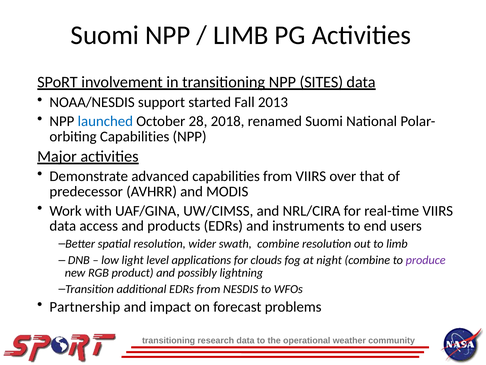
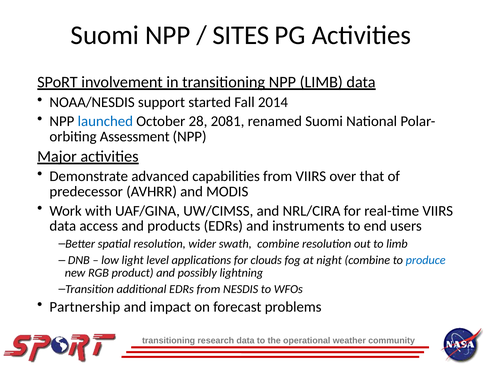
LIMB: LIMB -> SITES (241, 35)
NPP SITES: SITES -> LIMB (321, 82)
2013: 2013 -> 2014 (273, 102)
2018: 2018 -> 2081 (228, 121)
Capabilities: Capabilities -> Assessment (135, 136)
produce colour: purple -> blue (426, 260)
